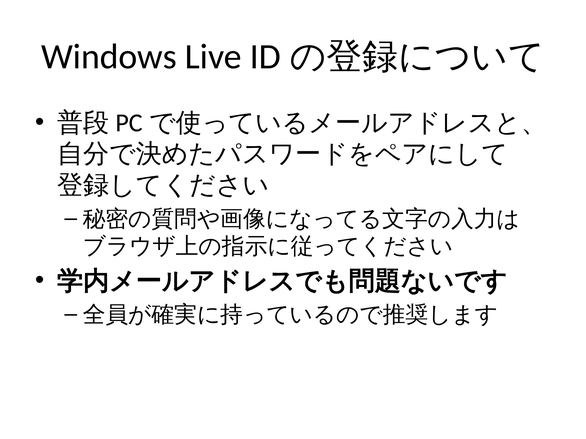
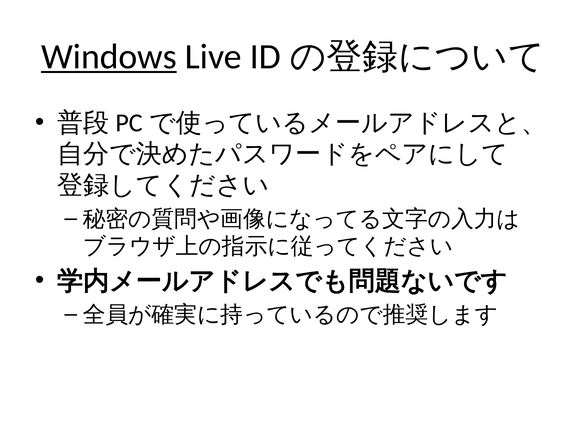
Windows underline: none -> present (109, 57)
